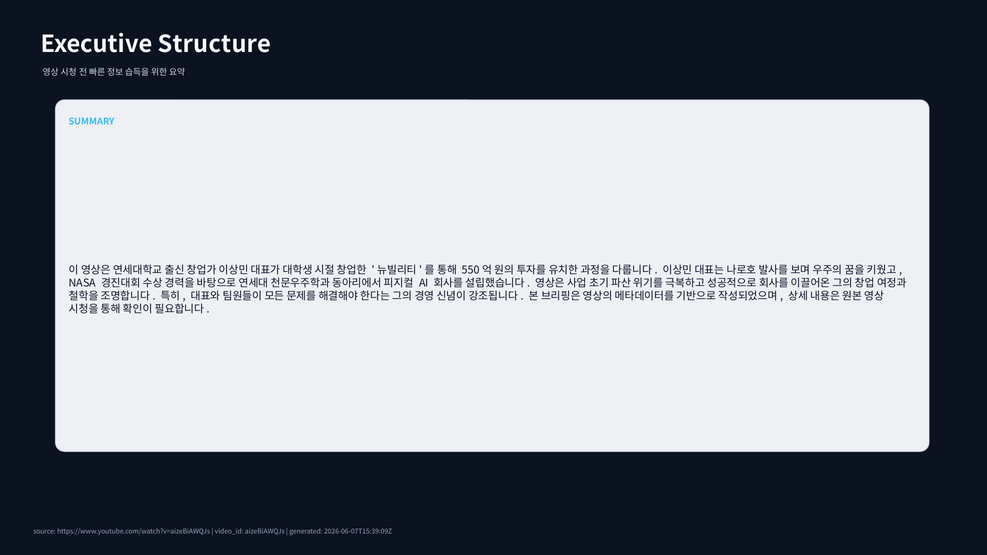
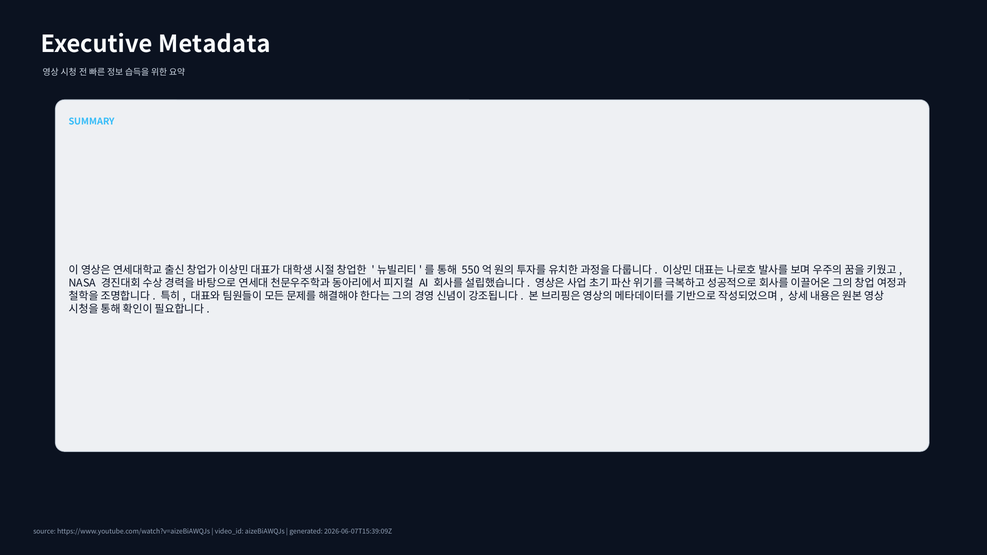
Structure: Structure -> Metadata (214, 44)
